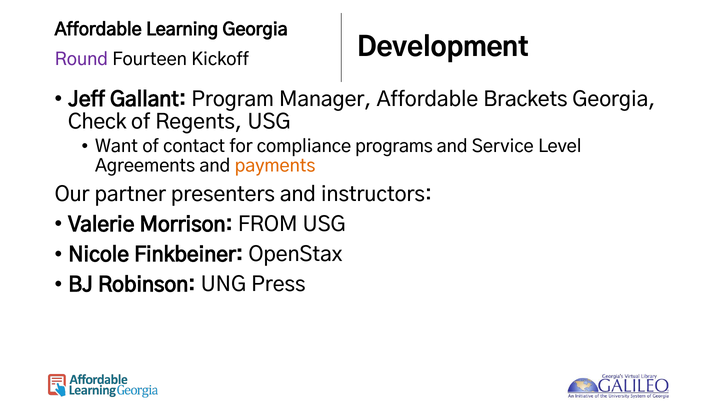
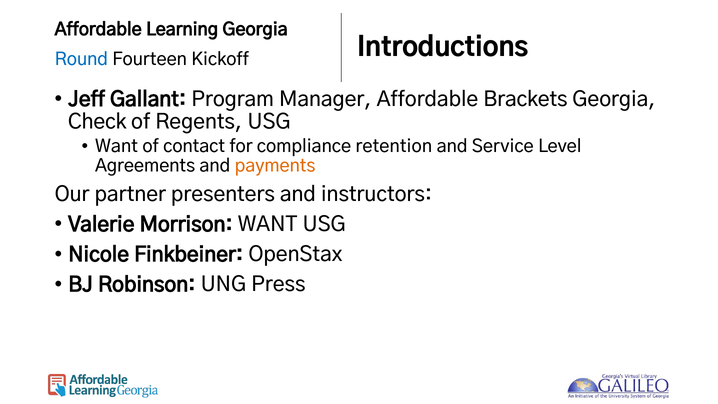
Development: Development -> Introductions (443, 47)
Round colour: purple -> blue (81, 59)
programs: programs -> retention (394, 146)
Morrison FROM: FROM -> WANT (268, 224)
